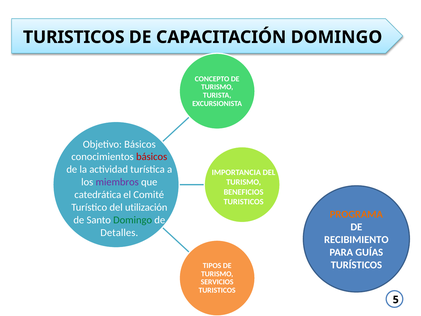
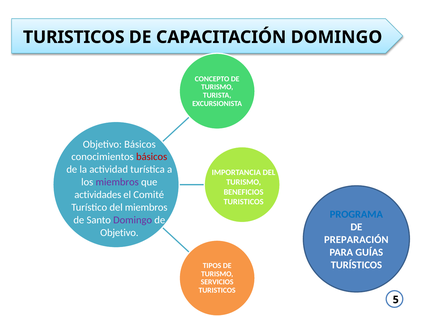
catedrática: catedrática -> actividades (98, 195)
del utilización: utilización -> miembros (146, 207)
PROGRAMA colour: orange -> blue (356, 214)
Domingo colour: green -> purple (133, 220)
Detalles: Detalles -> Objetivo (119, 233)
RECIBIMIENTO: RECIBIMIENTO -> PREPARACIÓN (356, 239)
